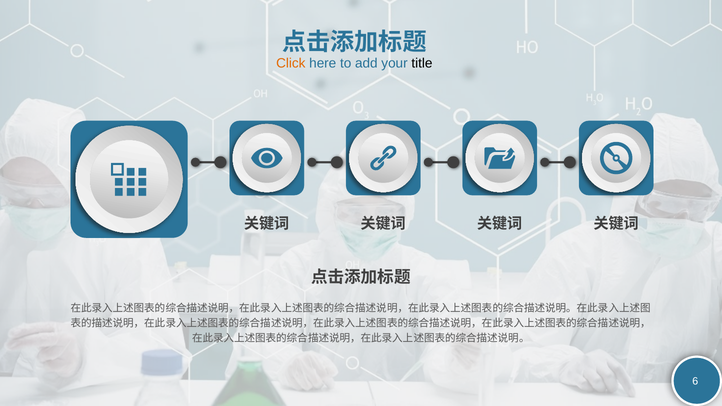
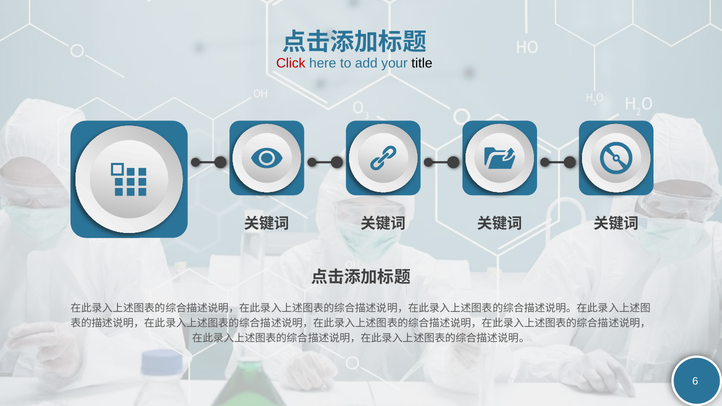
Click colour: orange -> red (291, 63)
